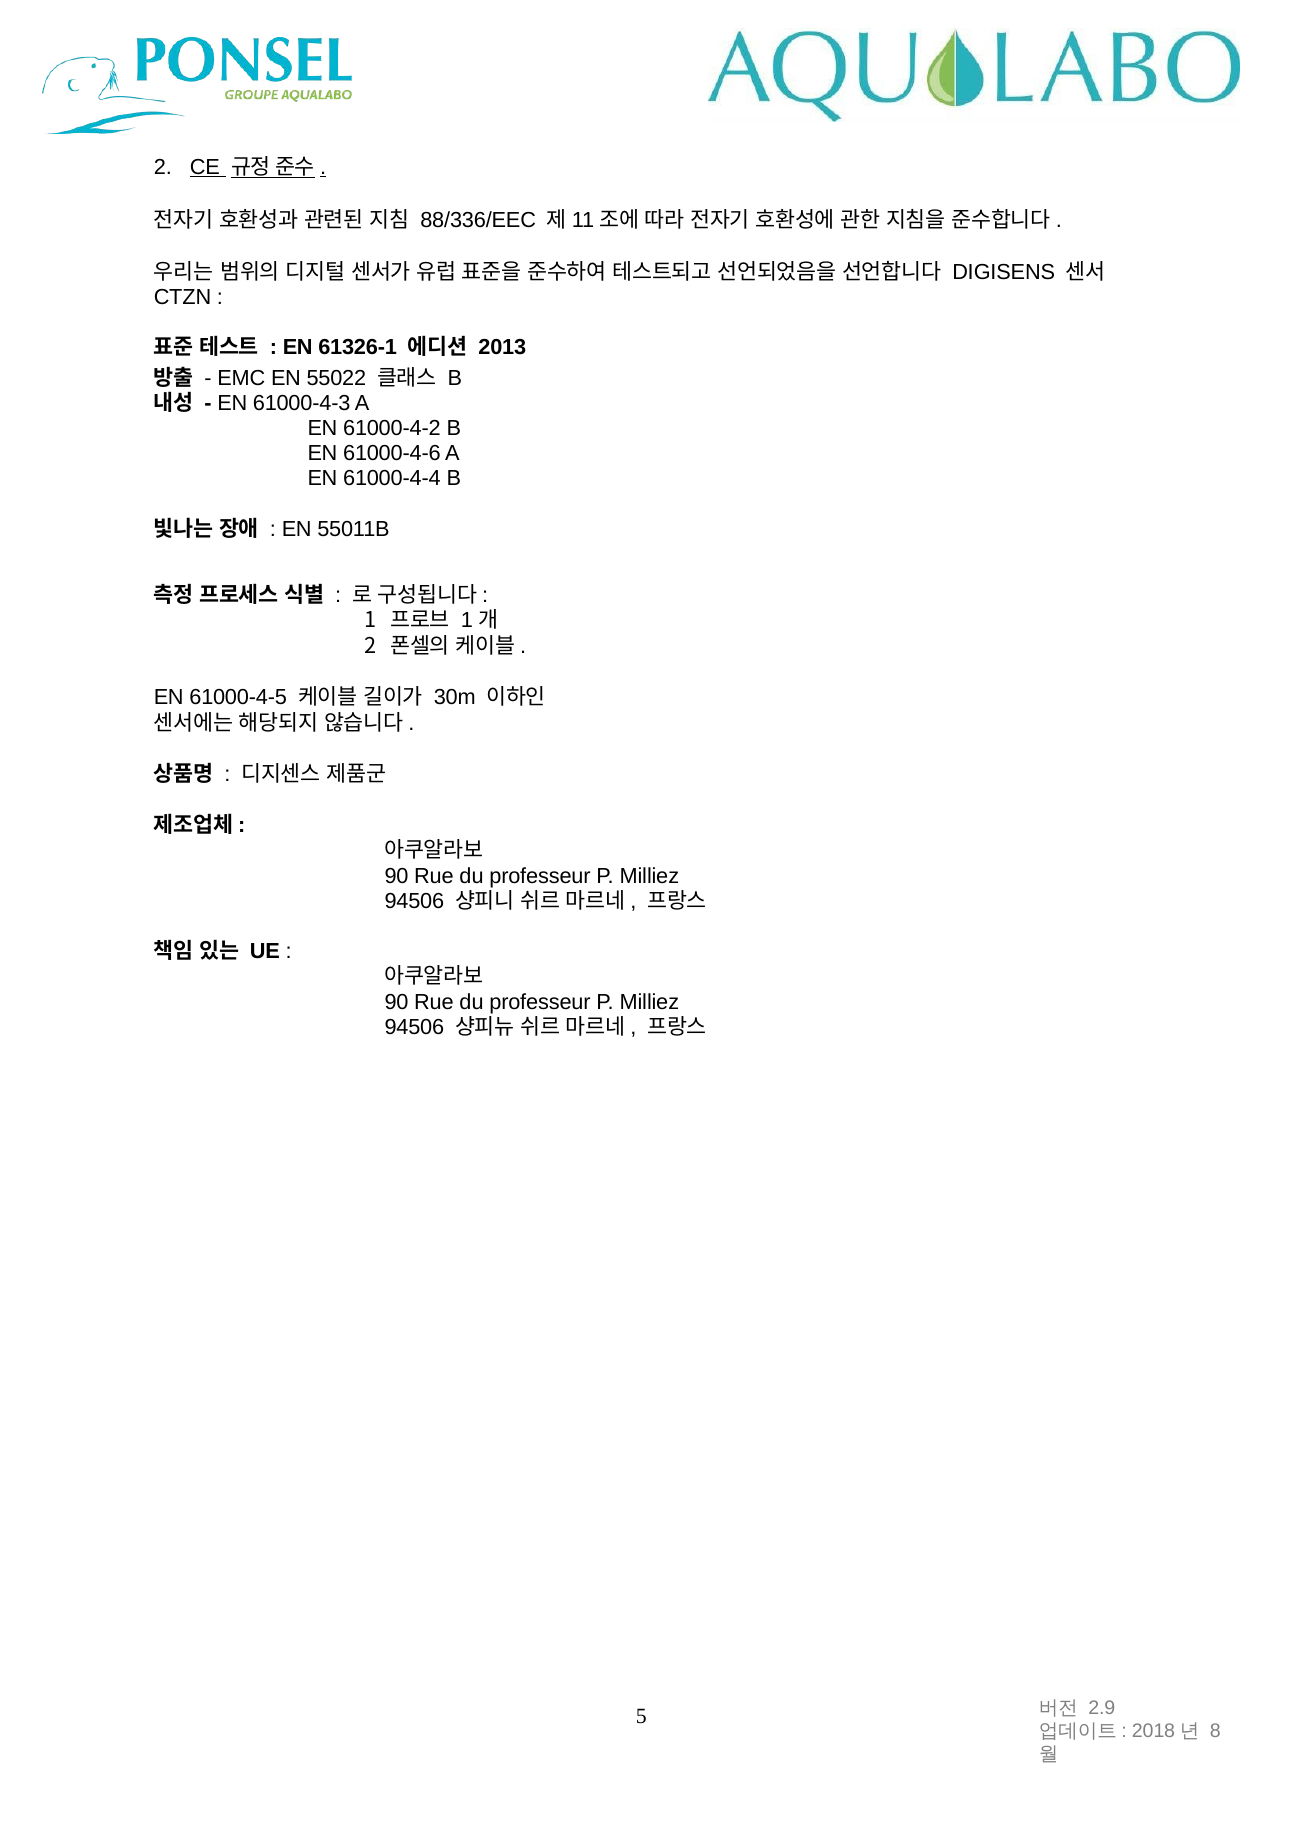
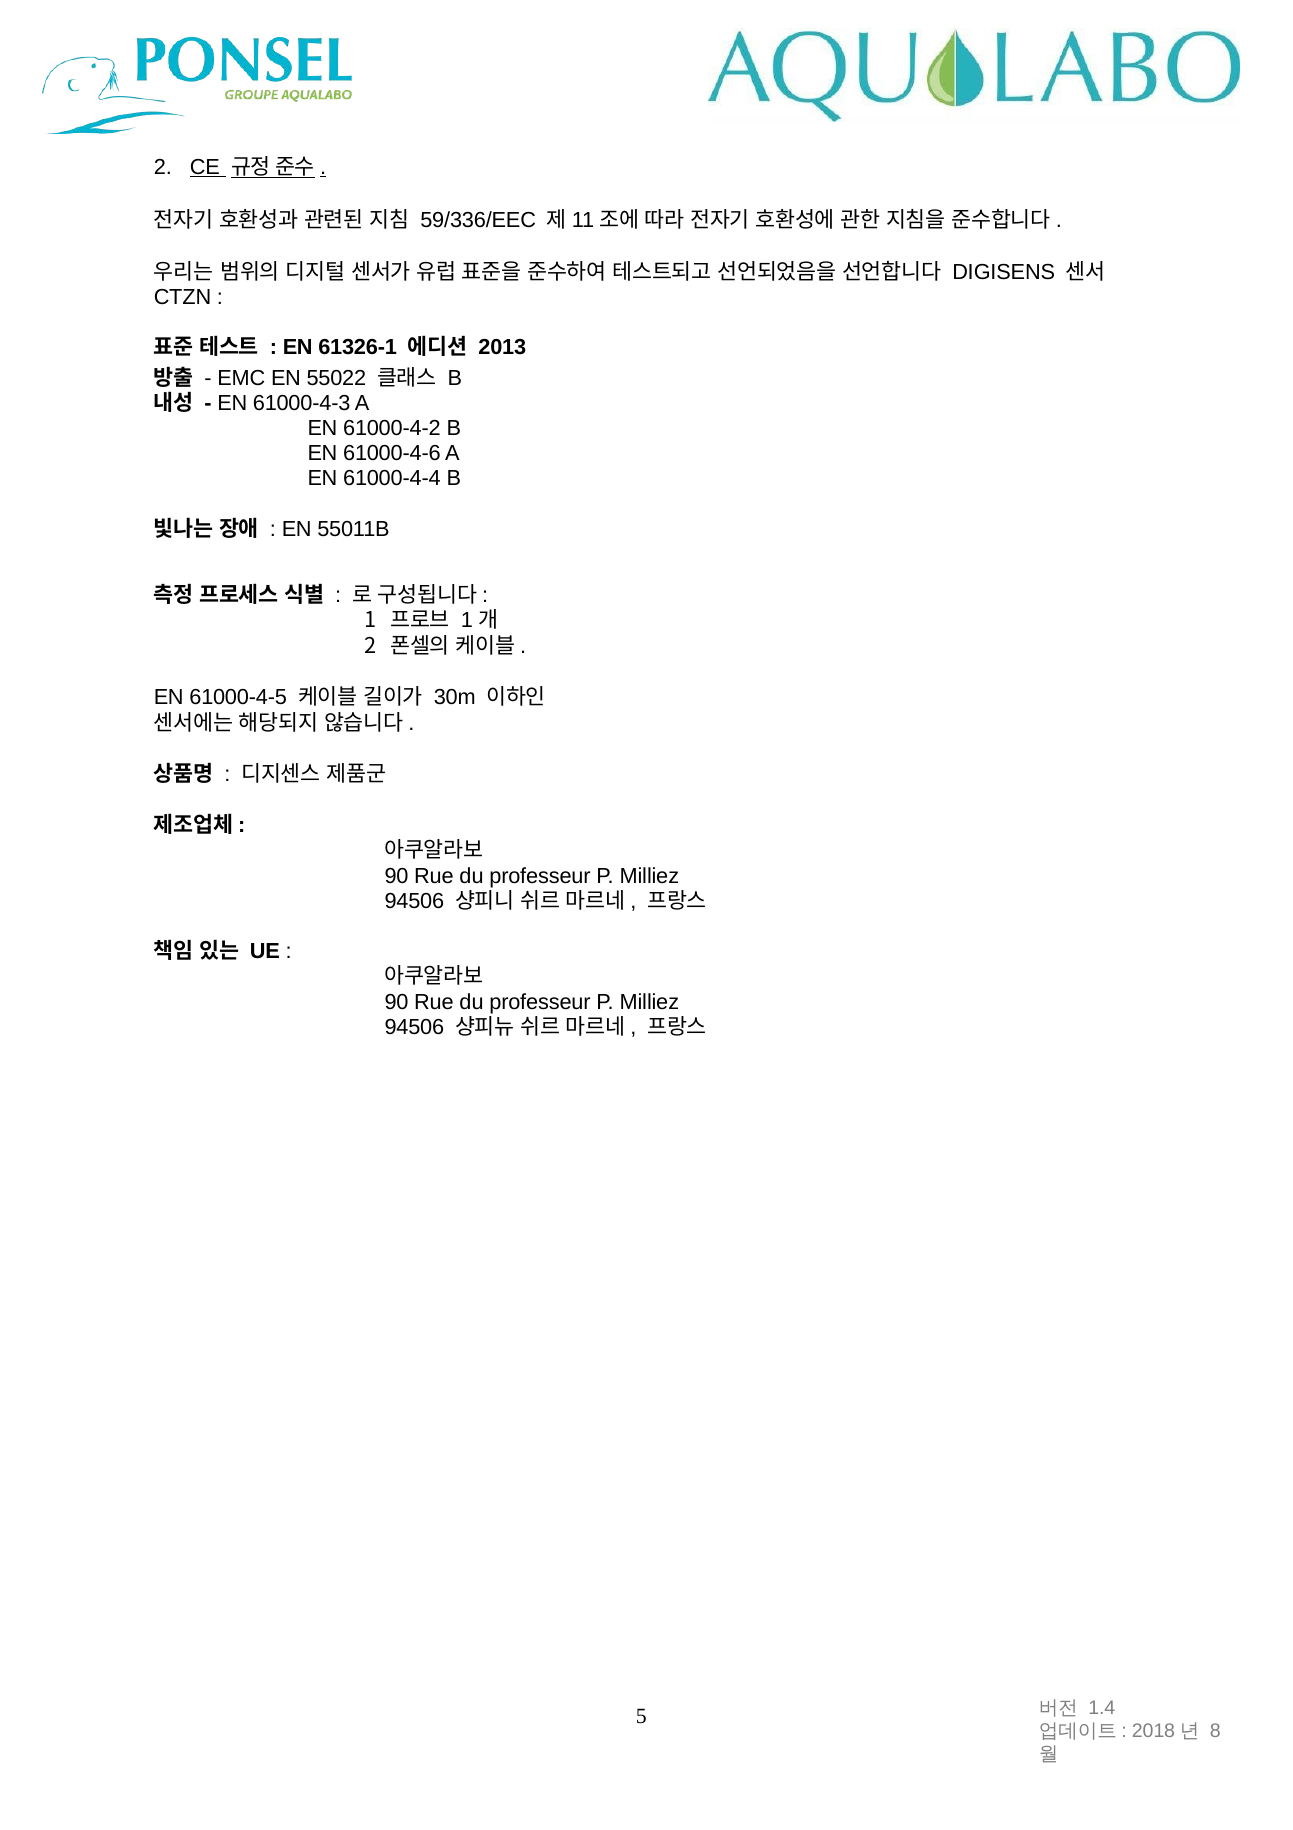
88/336/EEC: 88/336/EEC -> 59/336/EEC (478, 221)
2.9: 2.9 -> 1.4 (1102, 1708)
